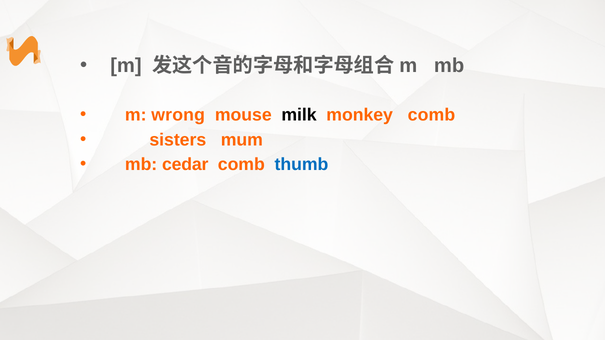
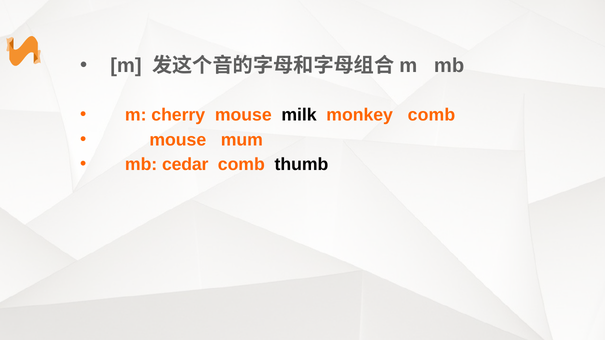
wrong: wrong -> cherry (178, 115)
sisters: sisters -> mouse (178, 140)
thumb colour: blue -> black (301, 165)
